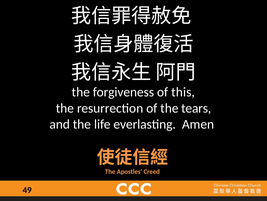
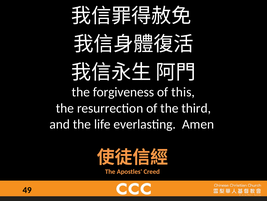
tears: tears -> third (196, 108)
